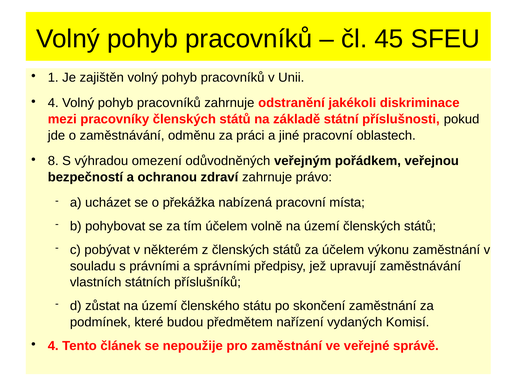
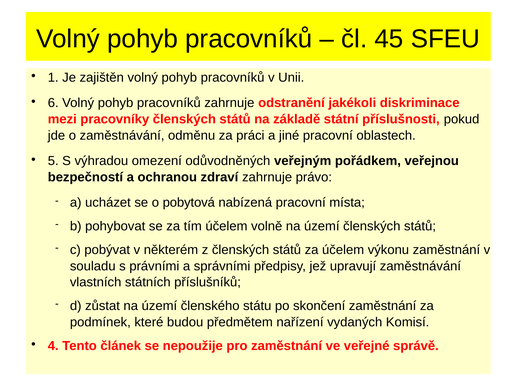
4: 4 -> 6 (53, 103)
8: 8 -> 5 (53, 161)
překážka: překážka -> pobytová (189, 203)
